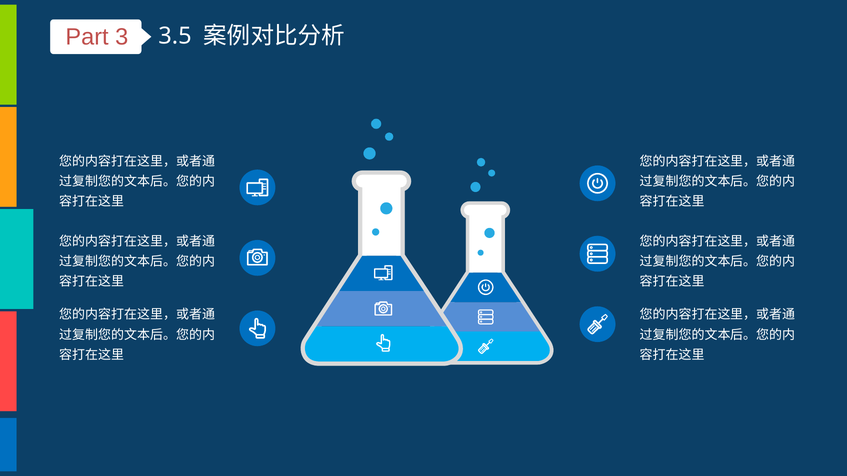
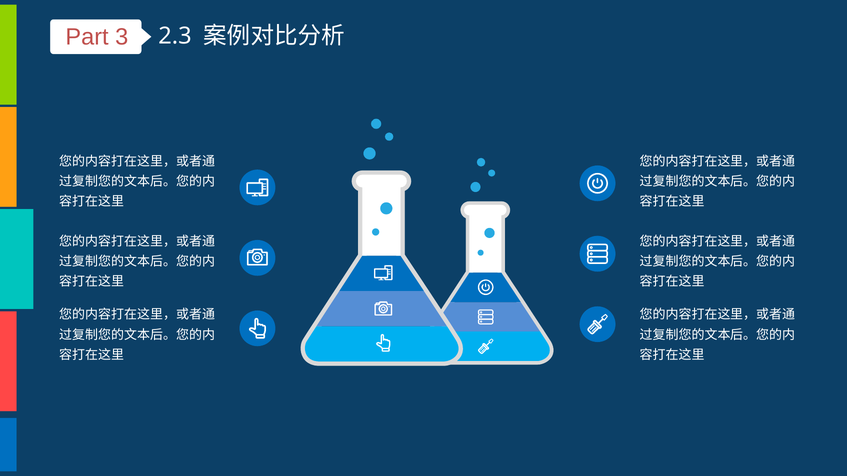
3.5: 3.5 -> 2.3 (175, 36)
